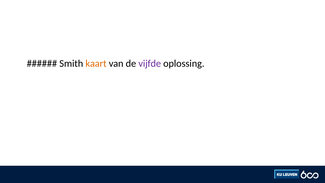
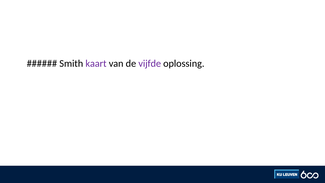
kaart colour: orange -> purple (96, 64)
